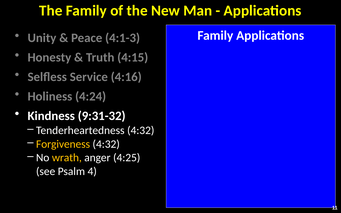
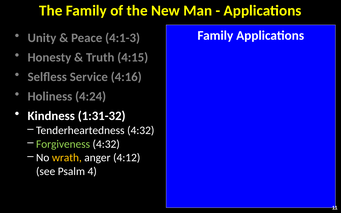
9:31-32: 9:31-32 -> 1:31-32 (102, 116)
Forgiveness colour: yellow -> light green (63, 144)
4:25: 4:25 -> 4:12 (127, 158)
